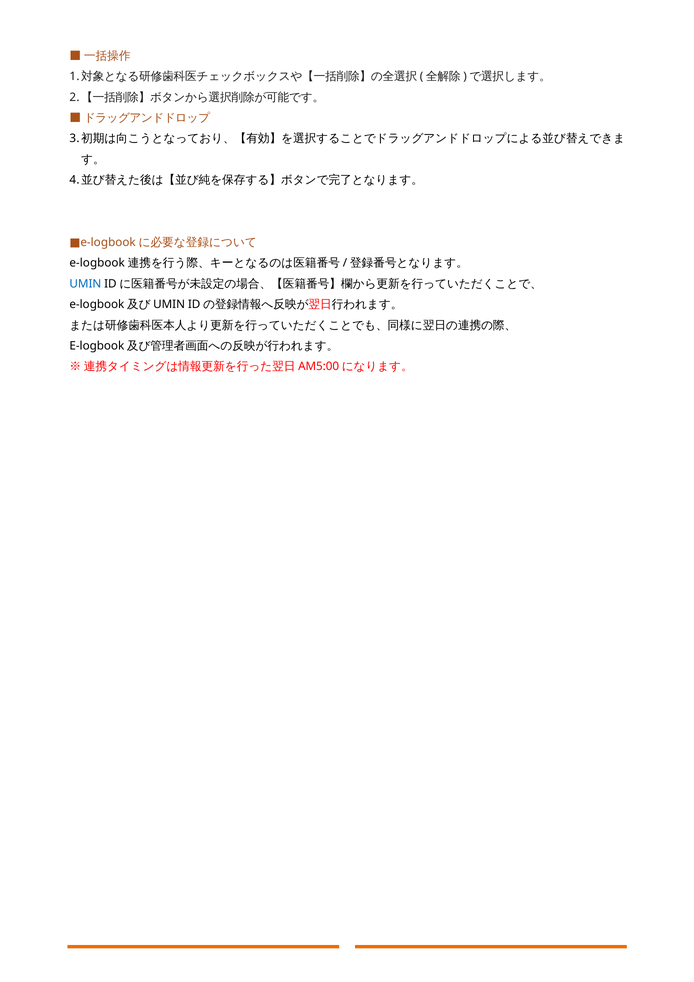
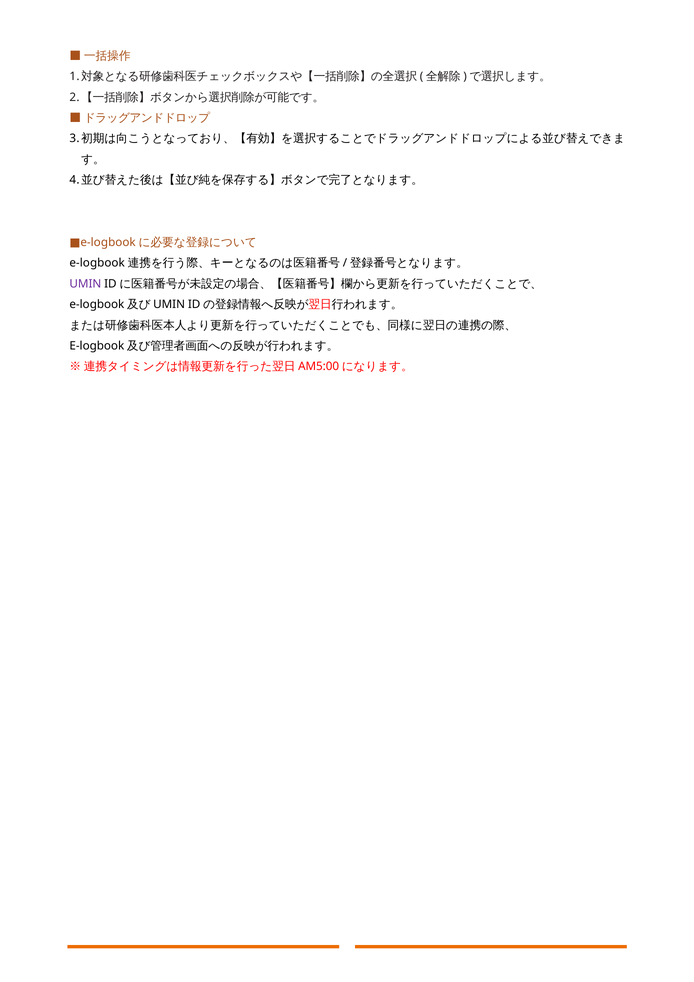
UMIN colour: blue -> purple (85, 284)
